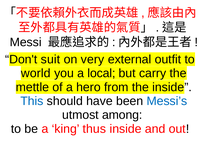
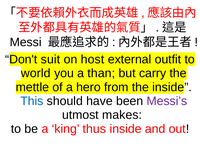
very: very -> host (93, 59)
local: local -> than (101, 73)
Messi’s colour: blue -> purple (167, 101)
among: among -> makes (122, 115)
